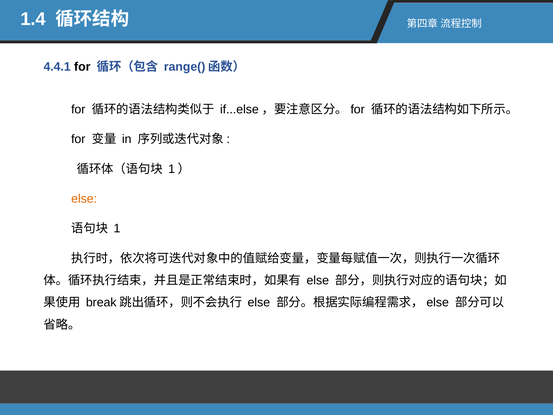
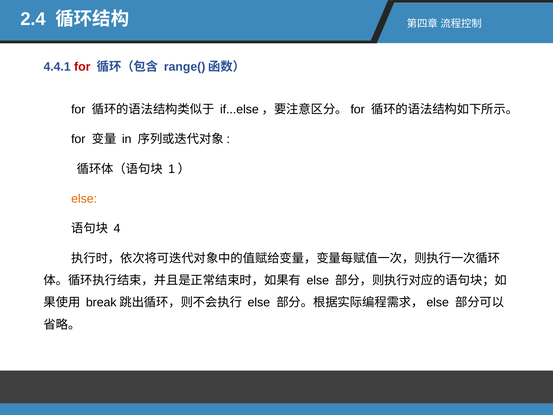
1.4: 1.4 -> 2.4 (33, 19)
for colour: black -> red (82, 67)
1: 1 -> 4 (117, 228)
